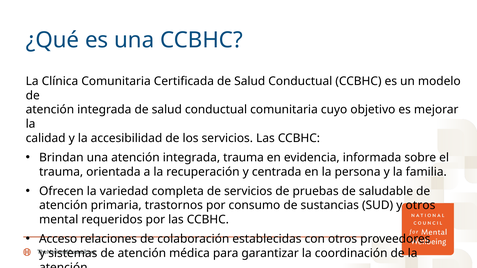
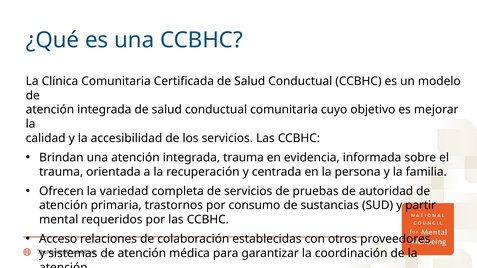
saludable: saludable -> autoridad (386, 191)
y otros: otros -> partir (421, 206)
